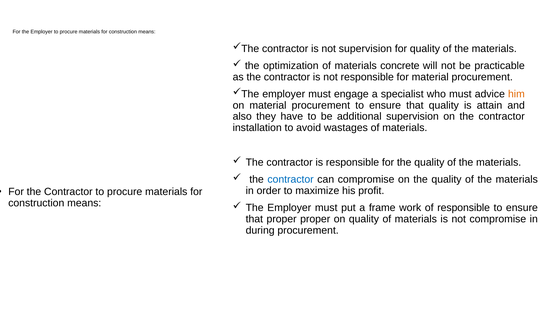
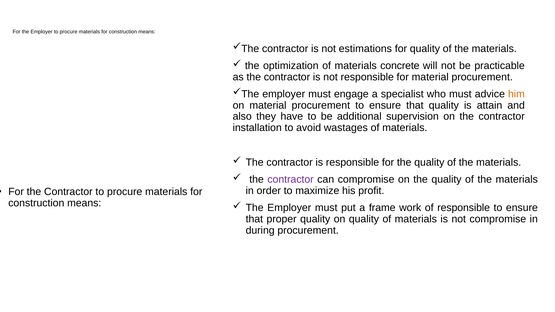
not supervision: supervision -> estimations (365, 49)
contractor colour: blue -> purple (291, 180)
proper proper: proper -> quality (315, 219)
